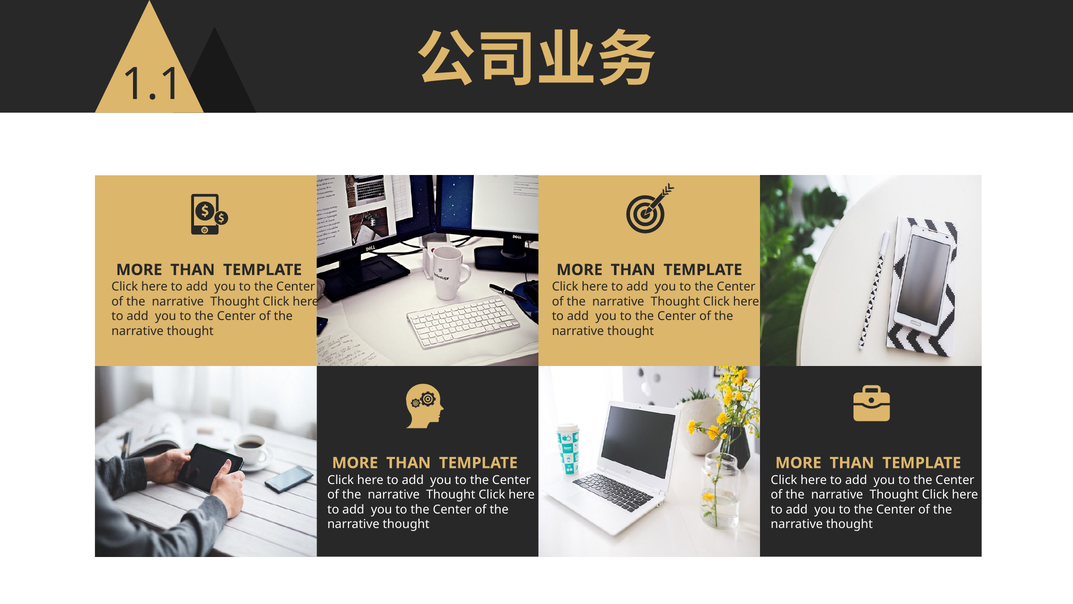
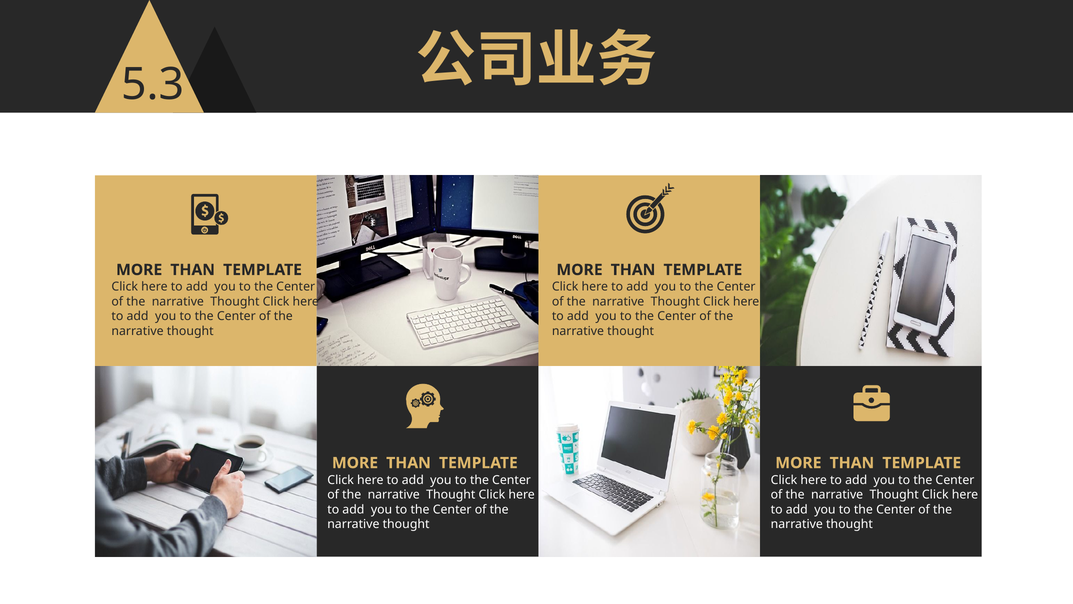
1.1: 1.1 -> 5.3 (153, 84)
